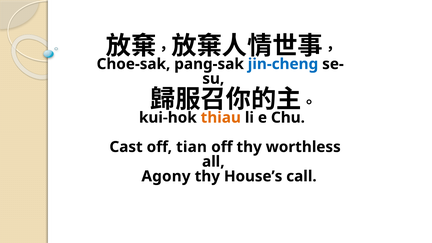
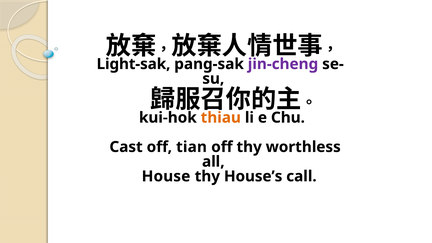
Choe-sak: Choe-sak -> Light-sak (134, 64)
jin-cheng colour: blue -> purple (283, 64)
Agony: Agony -> House (166, 176)
